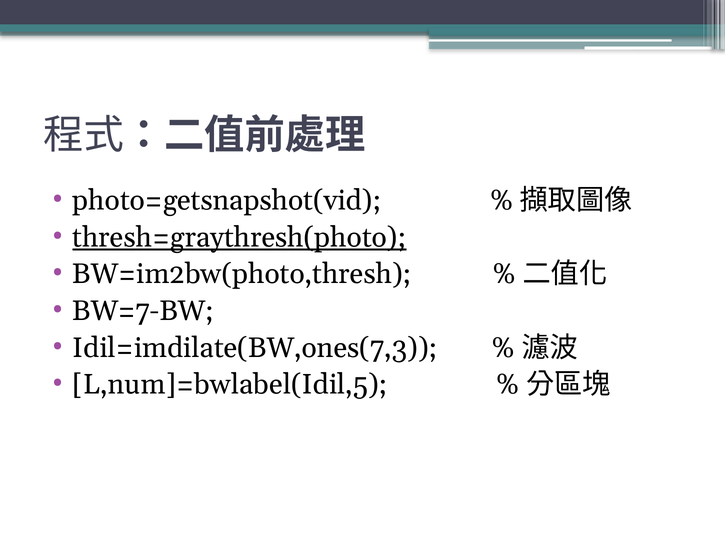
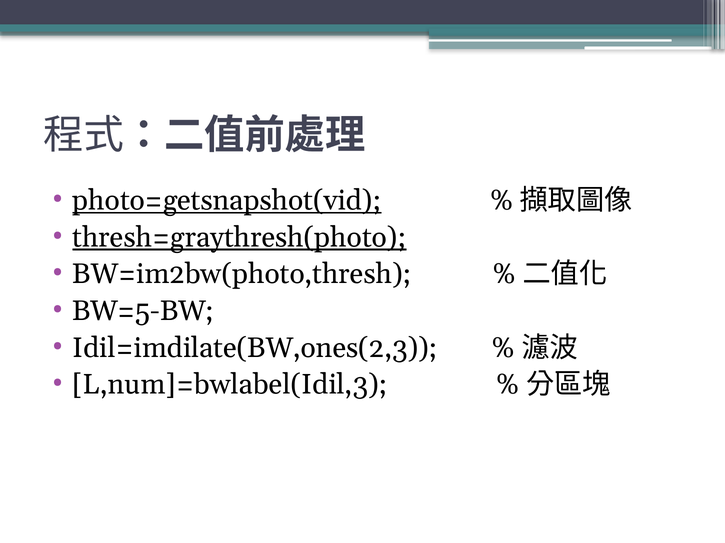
photo=getsnapshot(vid underline: none -> present (227, 201)
BW=7-BW: BW=7-BW -> BW=5-BW (143, 311)
Idil=imdilate(BW,ones(7,3: Idil=imdilate(BW,ones(7,3 -> Idil=imdilate(BW,ones(2,3 (255, 348)
L,num]=bwlabel(Idil,5: L,num]=bwlabel(Idil,5 -> L,num]=bwlabel(Idil,3 (230, 385)
